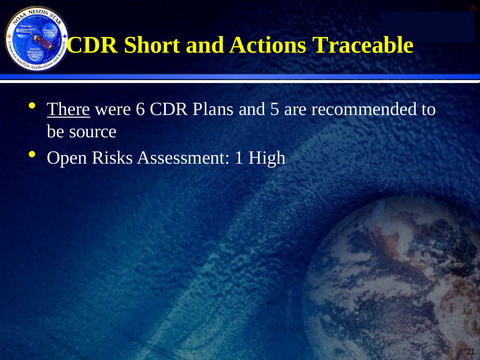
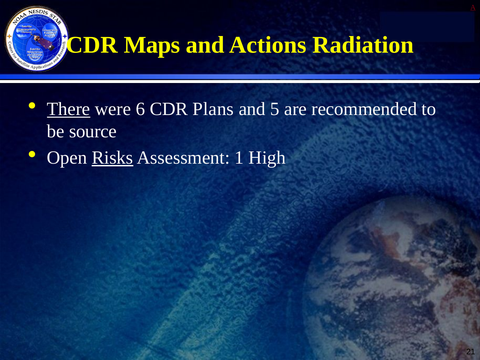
Short: Short -> Maps (152, 45)
Traceable: Traceable -> Radiation (363, 45)
Risks underline: none -> present (113, 158)
